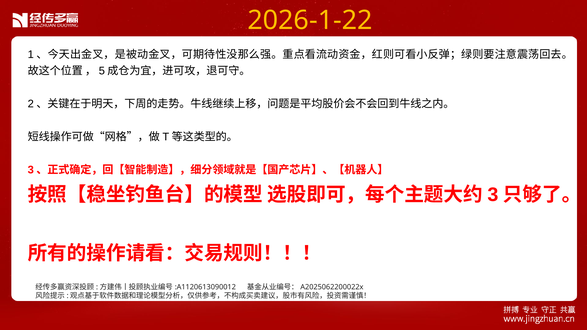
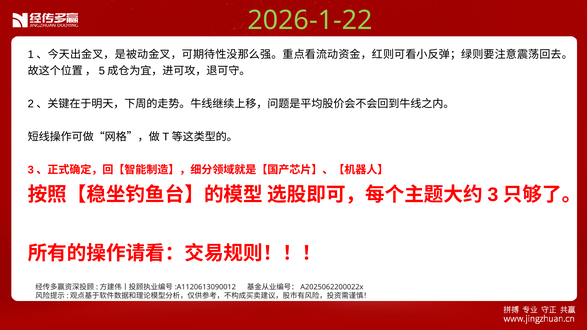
2026-1-22 colour: yellow -> light green (310, 20)
